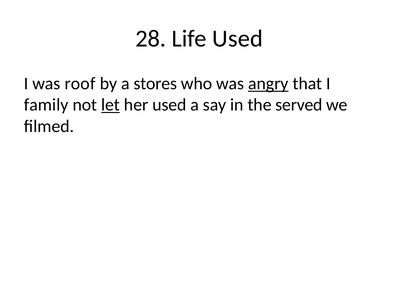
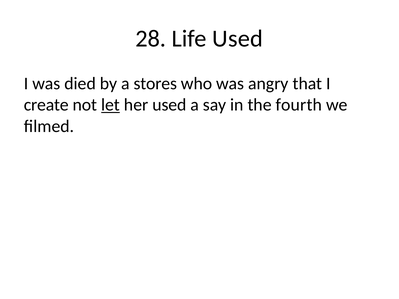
roof: roof -> died (80, 84)
angry underline: present -> none (268, 84)
family: family -> create (46, 105)
served: served -> fourth (299, 105)
